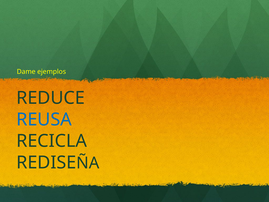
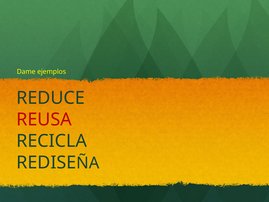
REUSA colour: blue -> red (44, 119)
